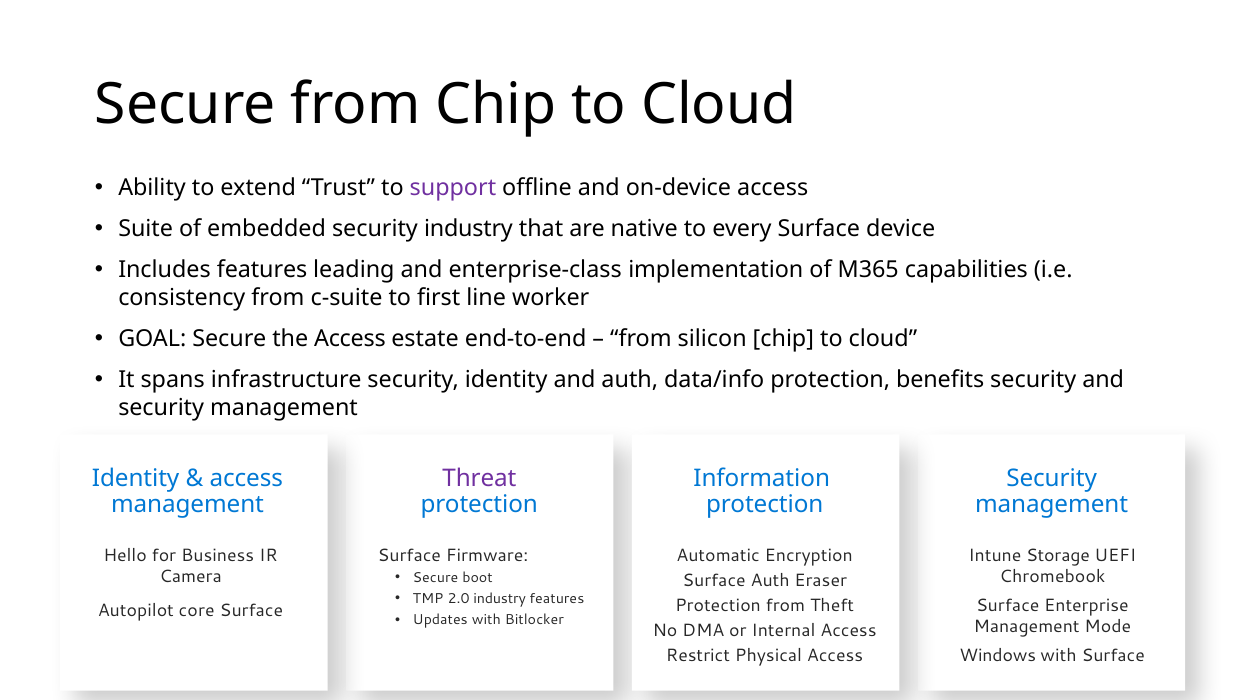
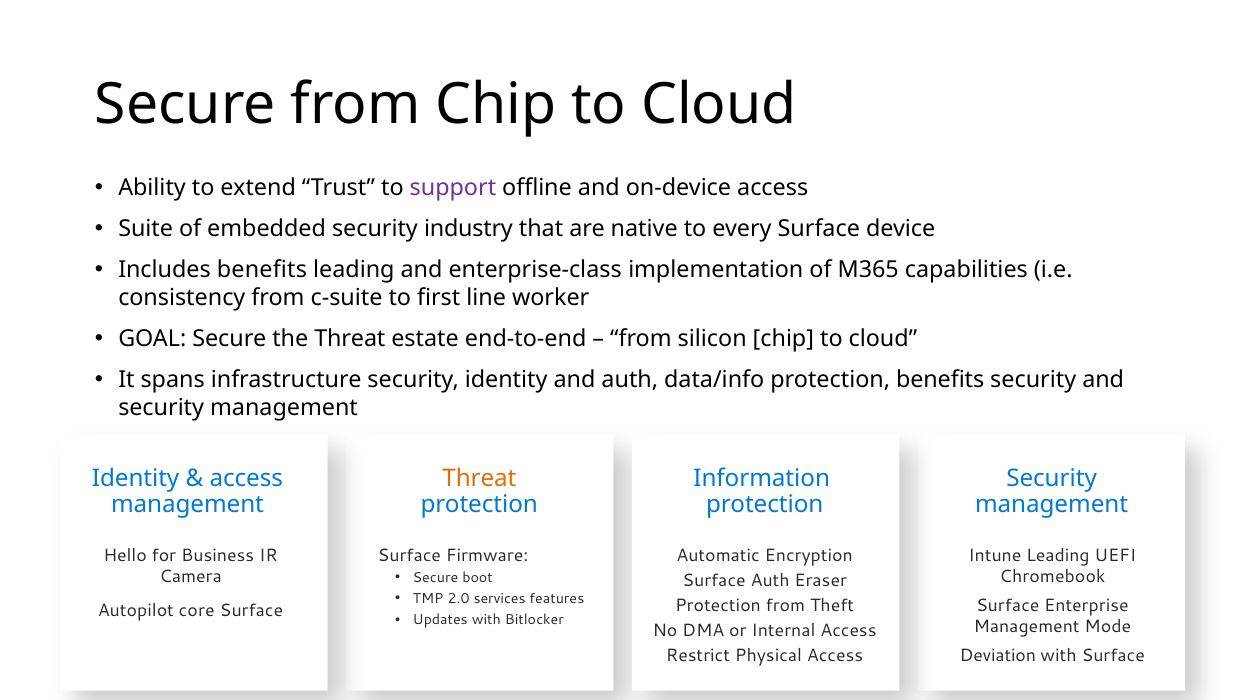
Includes features: features -> benefits (262, 270)
the Access: Access -> Threat (350, 339)
Threat colour: purple -> orange (479, 478)
Intune Storage: Storage -> Leading (1058, 555)
2.0 industry: industry -> services (500, 599)
Windows: Windows -> Deviation (998, 656)
